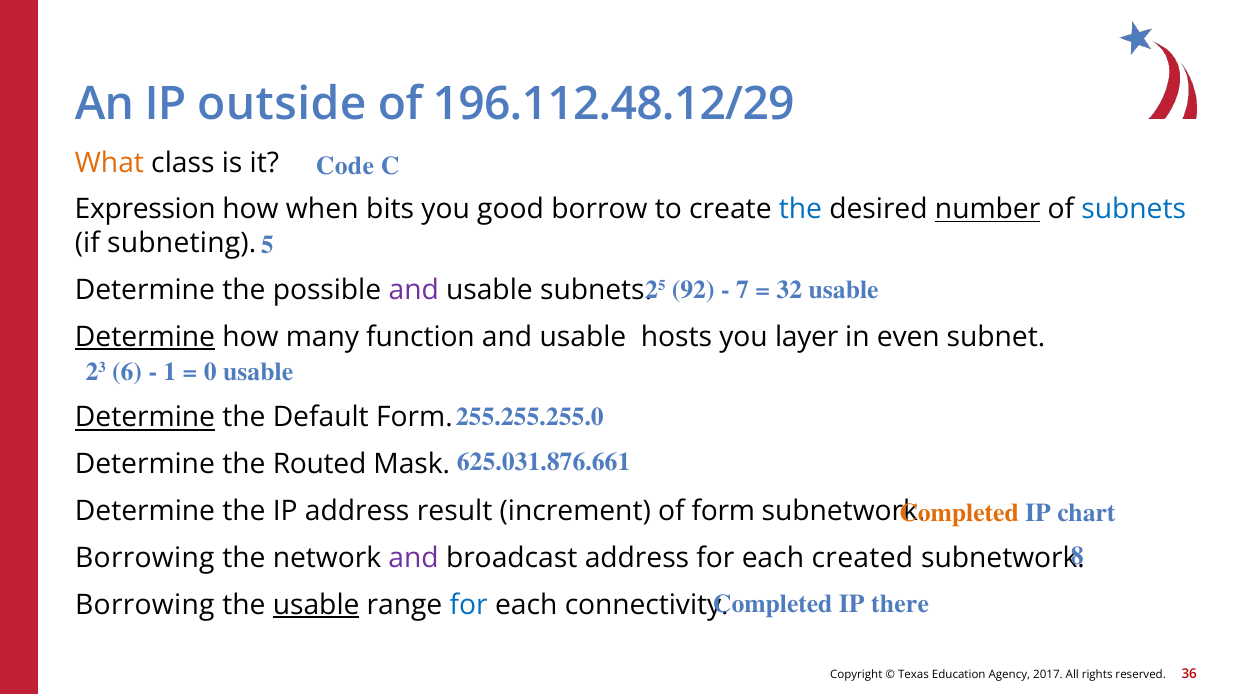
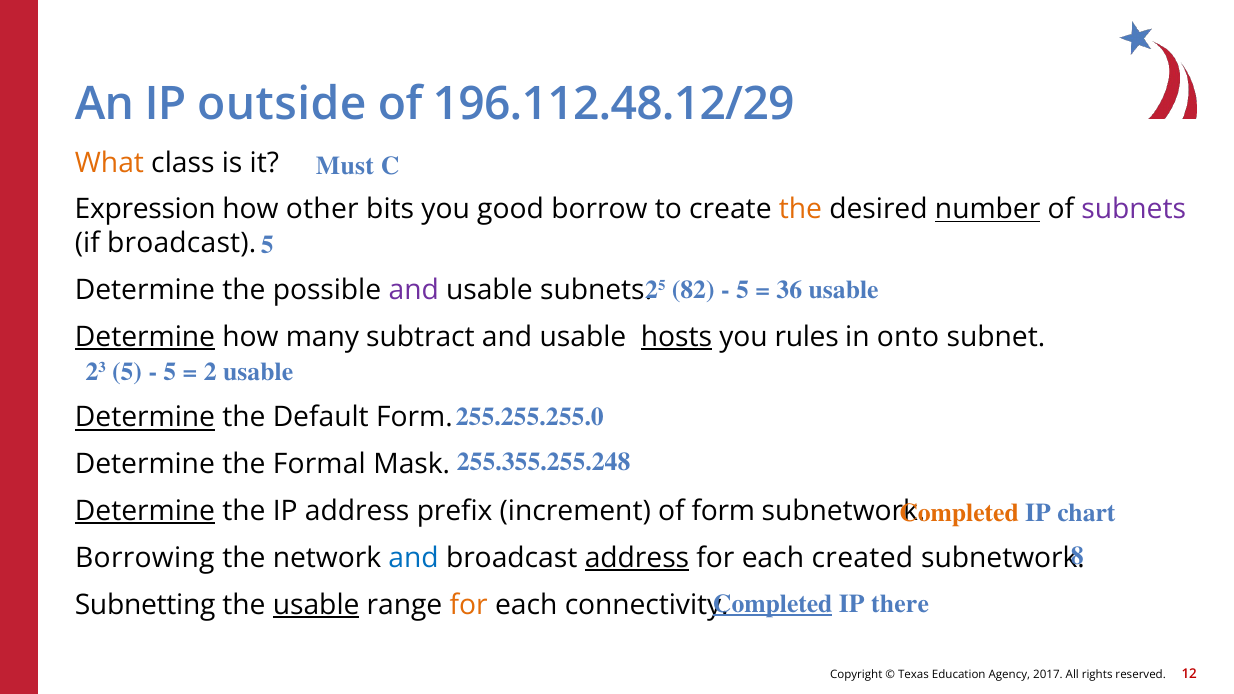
Code: Code -> Must (345, 166)
when: when -> other (322, 210)
the colour: blue -> orange (801, 210)
subnets colour: blue -> purple (1134, 210)
if subneting: subneting -> broadcast (182, 243)
92: 92 -> 82 (693, 290)
7: 7 -> 5 (743, 290)
32: 32 -> 36 (789, 290)
function: function -> subtract (421, 337)
hosts underline: none -> present (677, 337)
layer: layer -> rules (807, 337)
even: even -> onto (908, 337)
23 6: 6 -> 5 (127, 372)
1: 1 -> 5 (170, 372)
0: 0 -> 2 (210, 372)
625.031.876.661: 625.031.876.661 -> 255.355.255.248 (544, 462)
Routed: Routed -> Formal (319, 464)
Determine underline: none -> present (145, 511)
result: result -> prefix (455, 511)
and colour: purple -> blue (414, 558)
address underline: none -> present (637, 558)
Borrowing: Borrowing -> Subnetting (145, 605)
for colour: blue -> orange (469, 605)
Completed underline: none -> present (773, 604)
36: 36 -> 12 (1189, 674)
